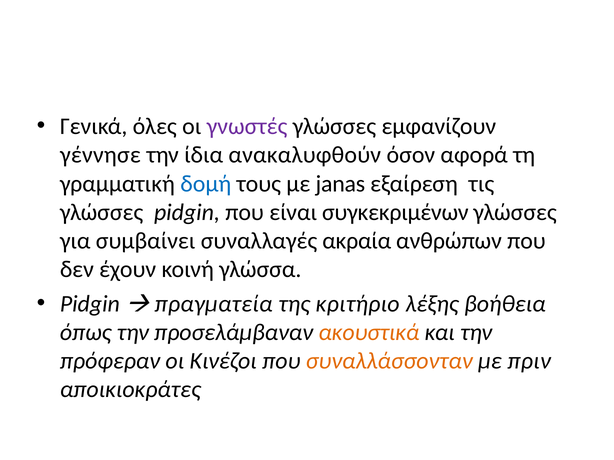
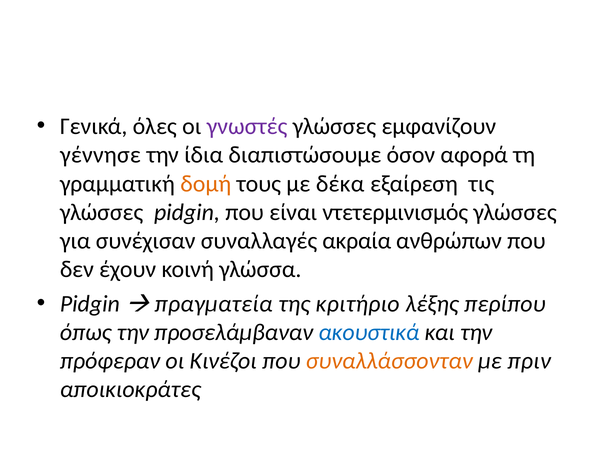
ανακαλυφθούν: ανακαλυφθούν -> διαπιστώσουμε (305, 155)
δομή colour: blue -> orange (206, 184)
janas: janas -> δέκα (340, 184)
συγκεκριμένων: συγκεκριμένων -> ντετερμινισμός (395, 213)
συμβαίνει: συμβαίνει -> συνέχισαν (146, 241)
βοήθεια: βοήθεια -> περίπου (505, 304)
ακουστικά colour: orange -> blue (369, 333)
